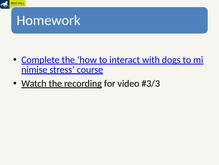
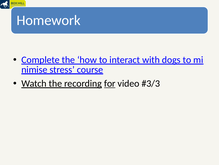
for underline: none -> present (110, 83)
